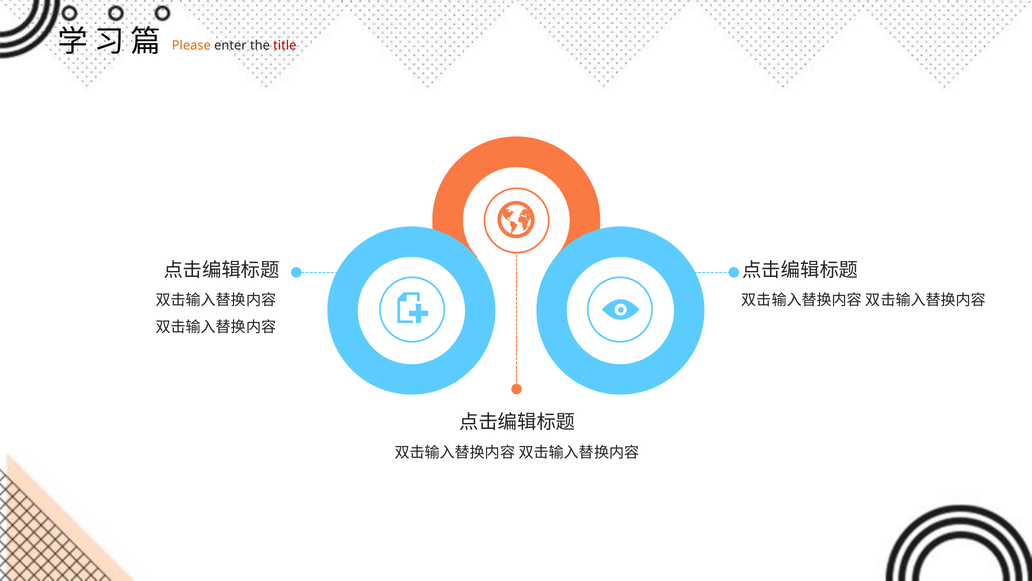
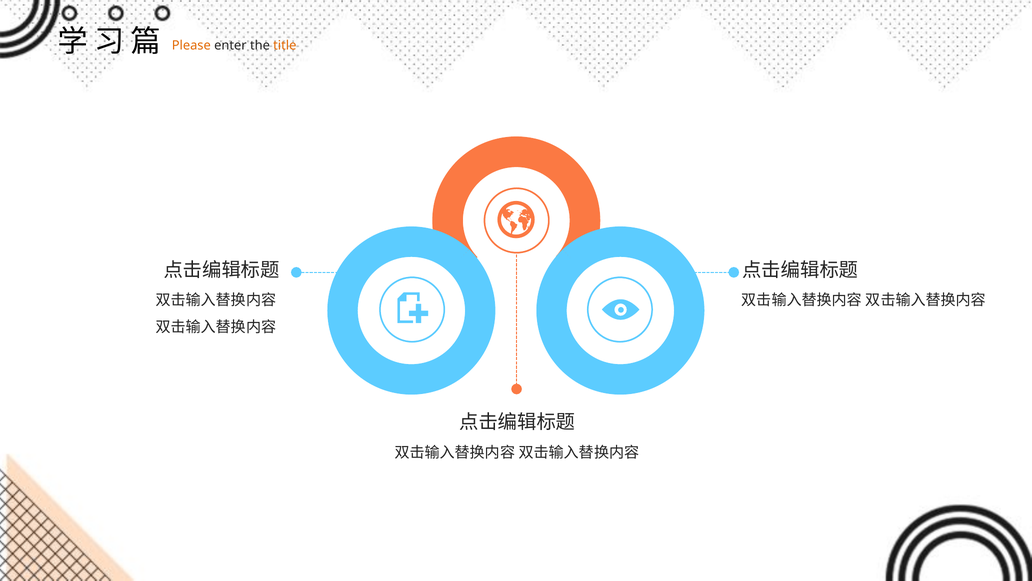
title colour: red -> orange (285, 46)
